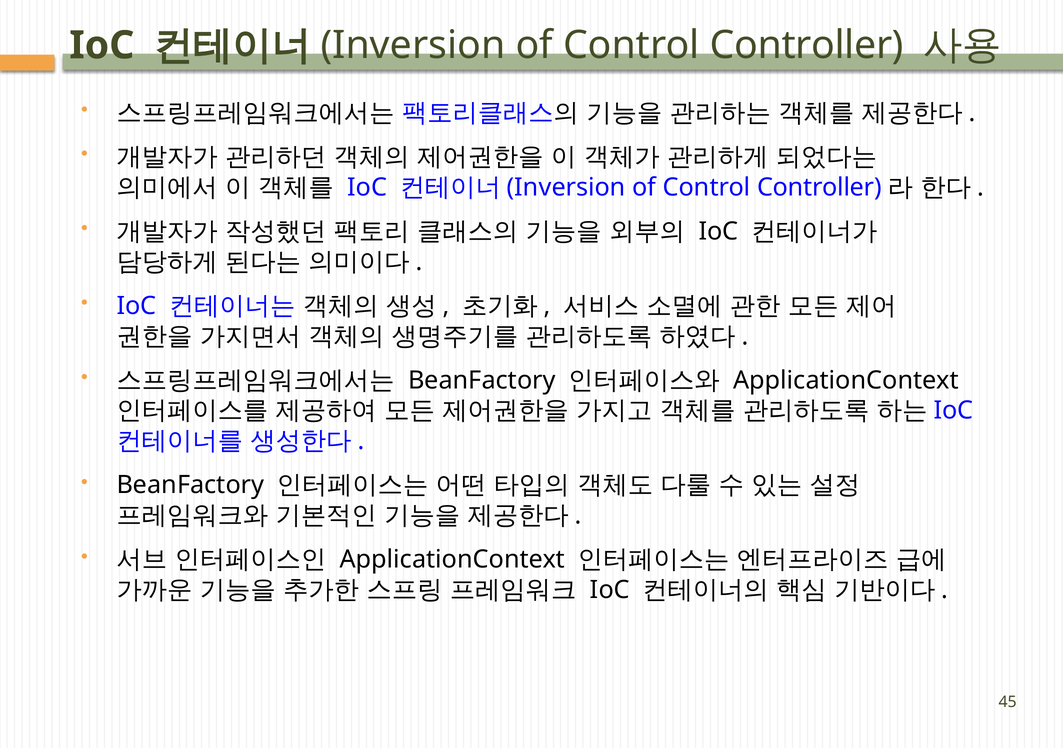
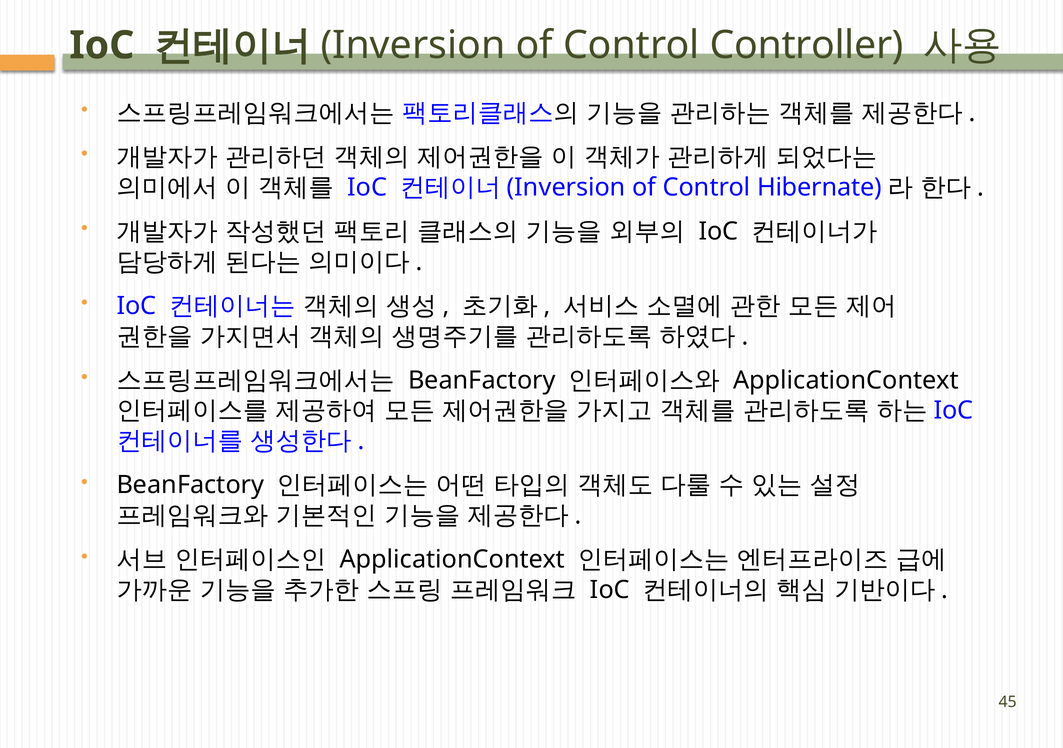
Controller: Controller -> Hibernate (819, 187)
